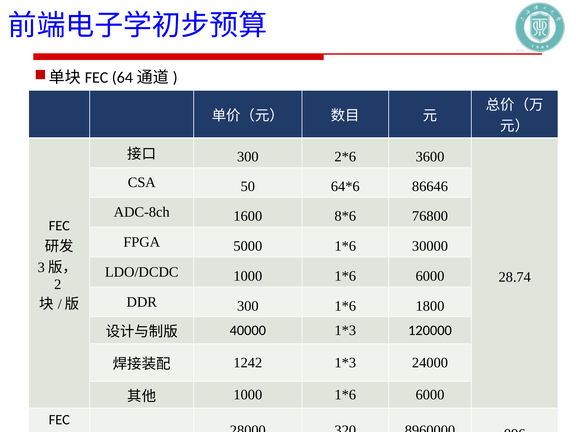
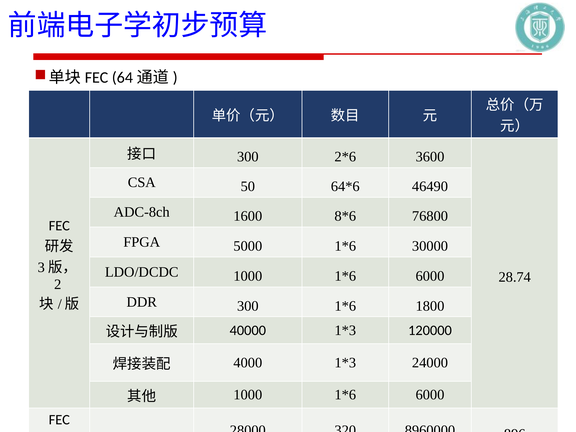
86646: 86646 -> 46490 (430, 186)
1242: 1242 -> 4000 (248, 363)
